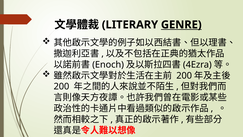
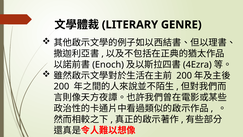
GENRE underline: present -> none (181, 25)
